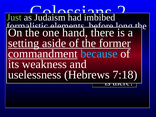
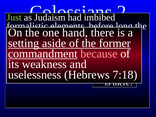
because colour: light blue -> pink (99, 54)
